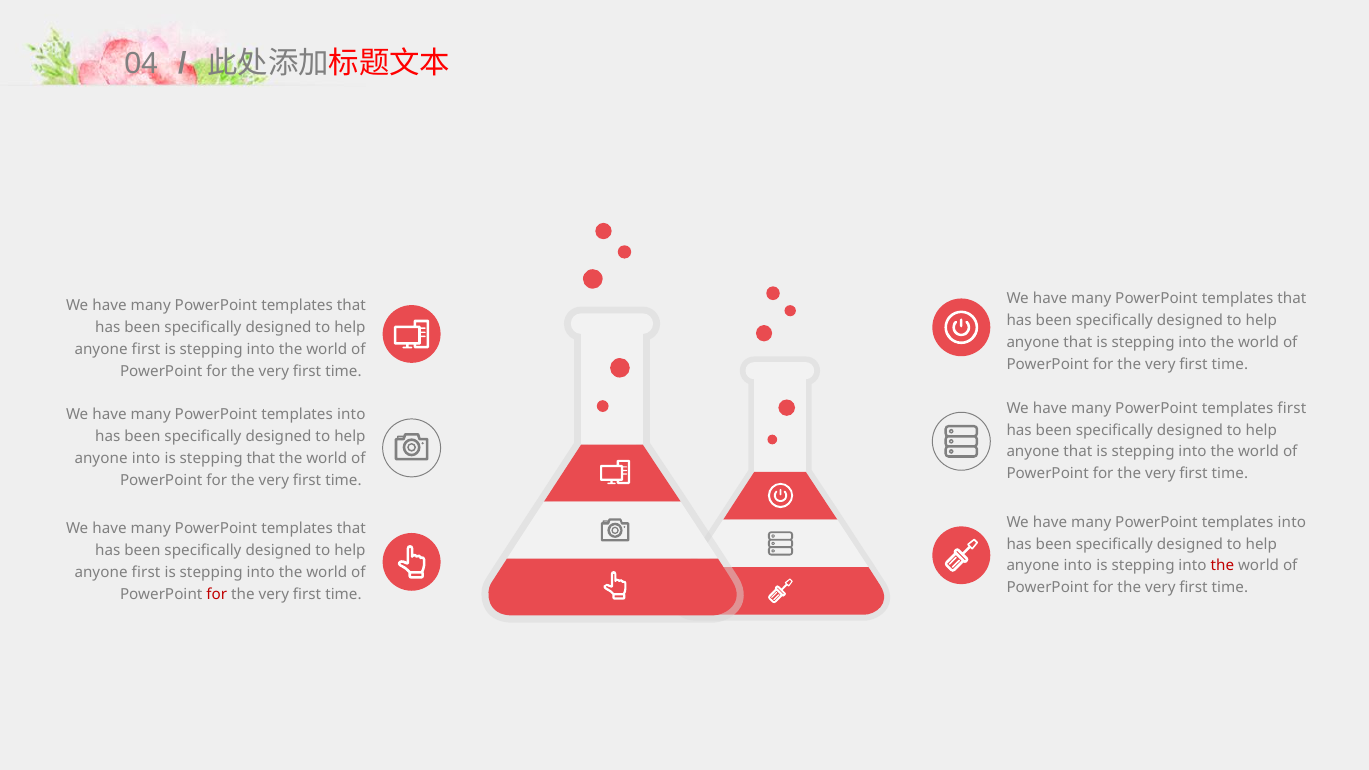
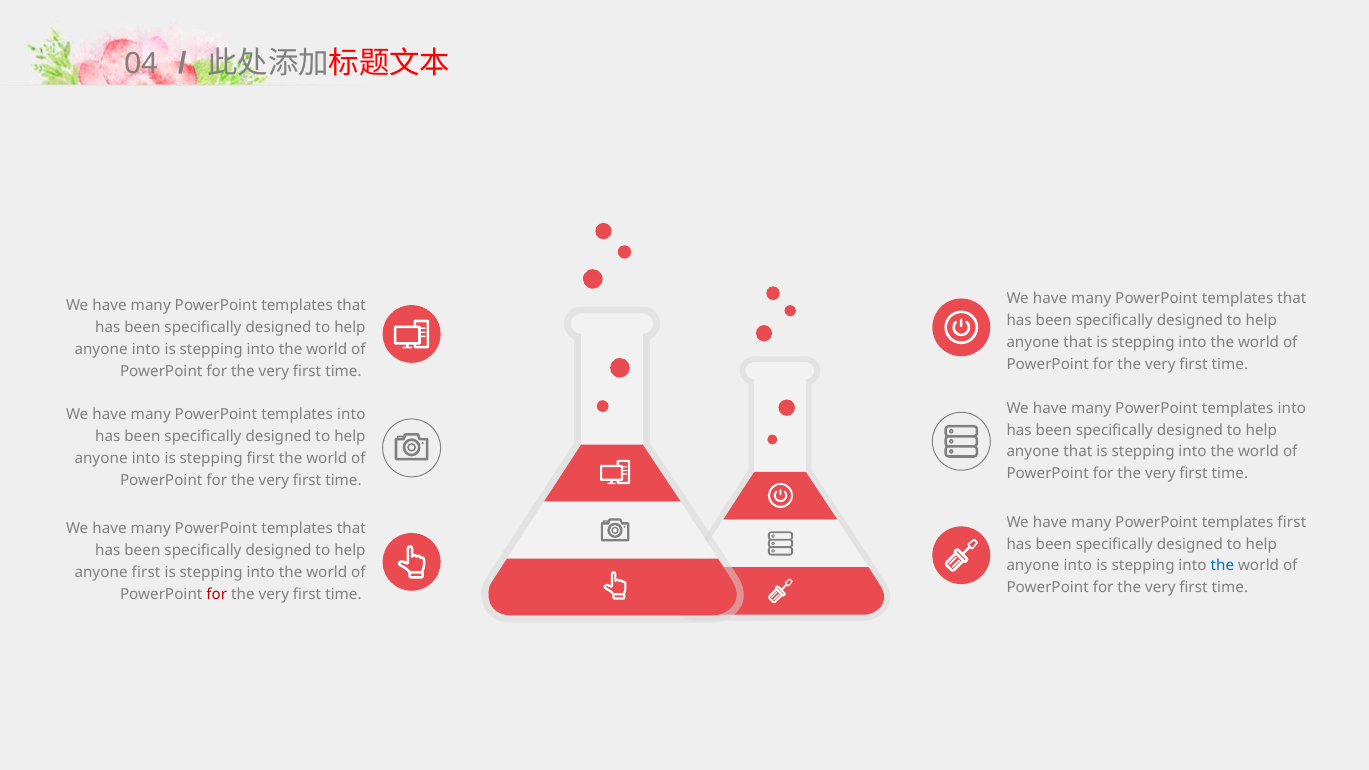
first: first -> into (146, 349)
first: first -> into (1292, 408)
stepping that: that -> first (261, 459)
into: into -> first (1292, 522)
the colour: red -> blue (1222, 566)
